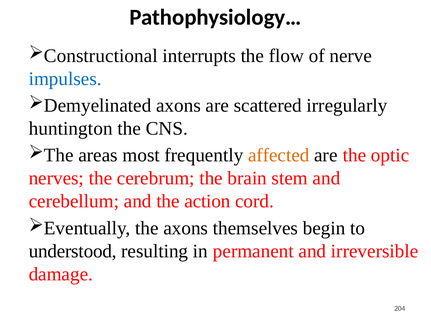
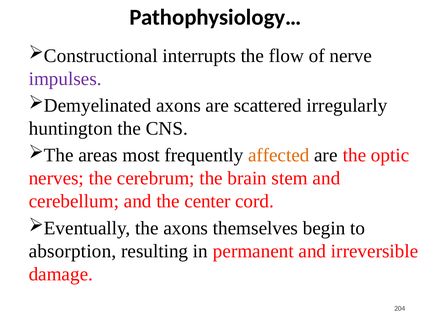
impulses colour: blue -> purple (65, 79)
action: action -> center (207, 201)
understood: understood -> absorption (72, 251)
